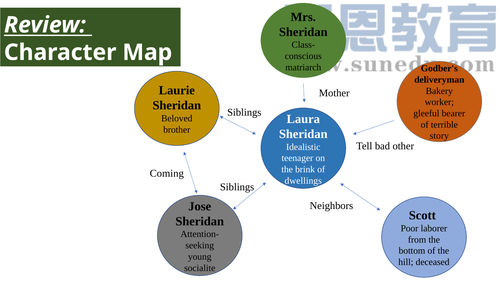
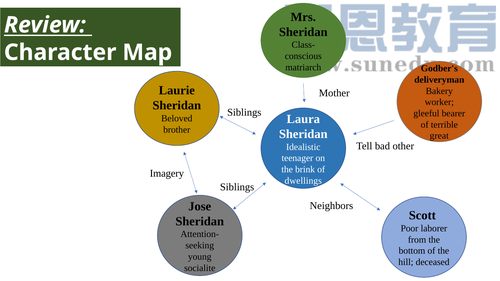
story: story -> great (439, 136)
Coming: Coming -> Imagery (167, 173)
